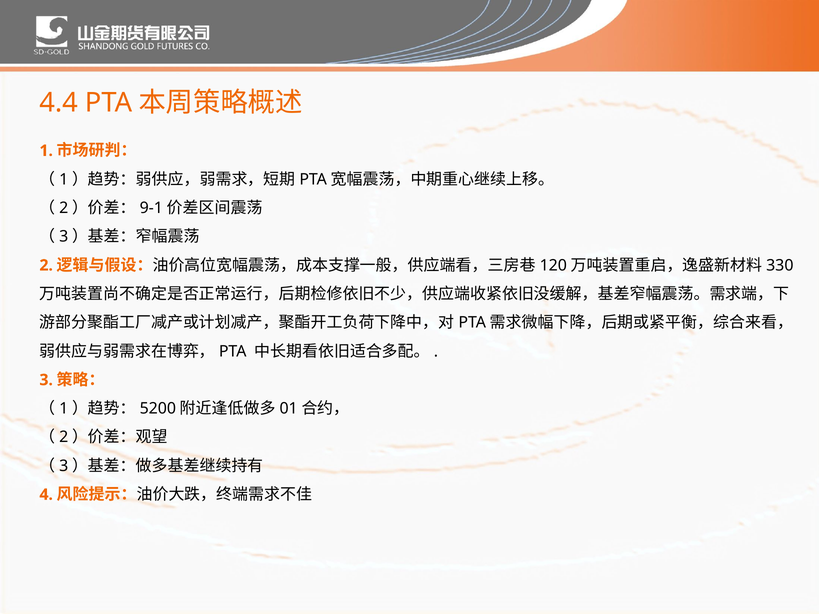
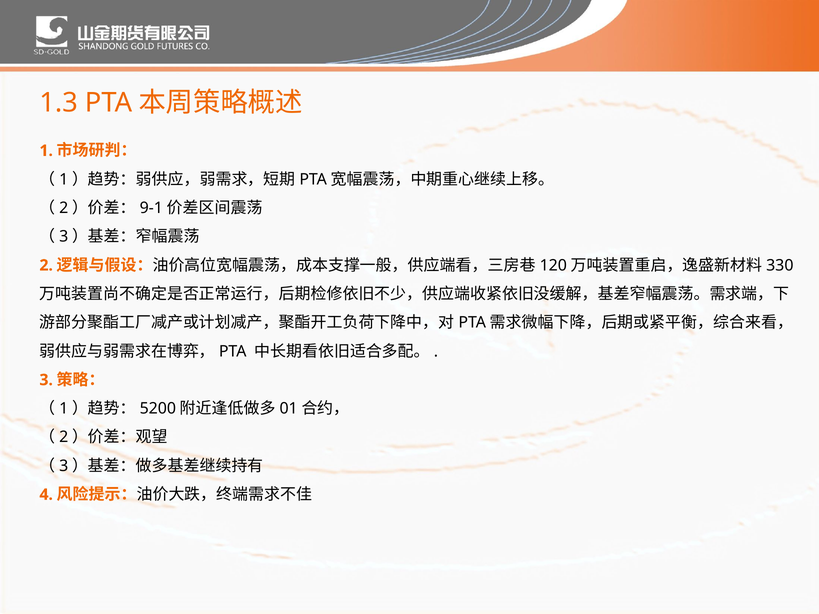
4.4: 4.4 -> 1.3 (59, 103)
